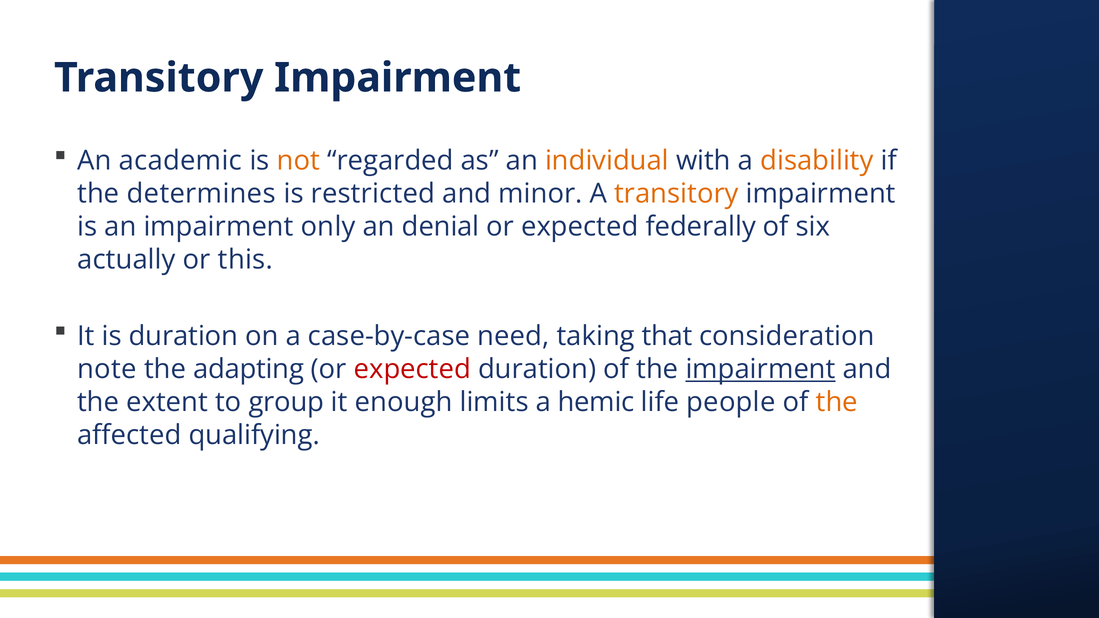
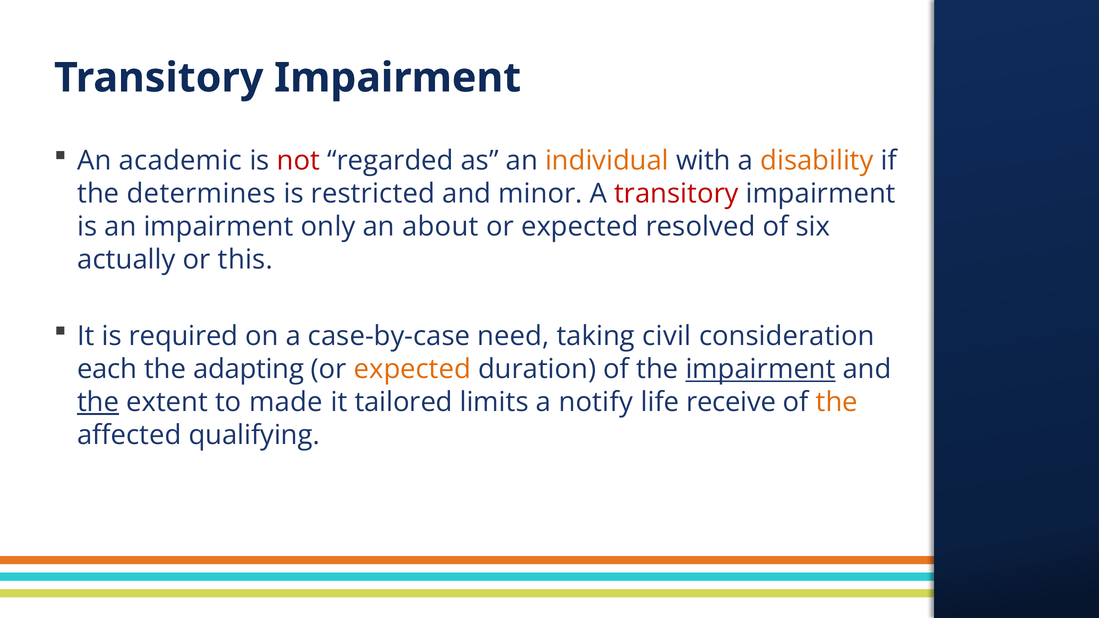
not colour: orange -> red (298, 161)
transitory colour: orange -> red (676, 194)
denial: denial -> about (440, 227)
federally: federally -> resolved (701, 227)
is duration: duration -> required (184, 337)
that: that -> civil (667, 337)
note: note -> each (107, 369)
expected colour: red -> orange (412, 369)
the underline: none -> present (98, 402)
group: group -> made (286, 402)
enough: enough -> tailored (404, 402)
hemic: hemic -> notify (596, 402)
people: people -> receive (731, 402)
